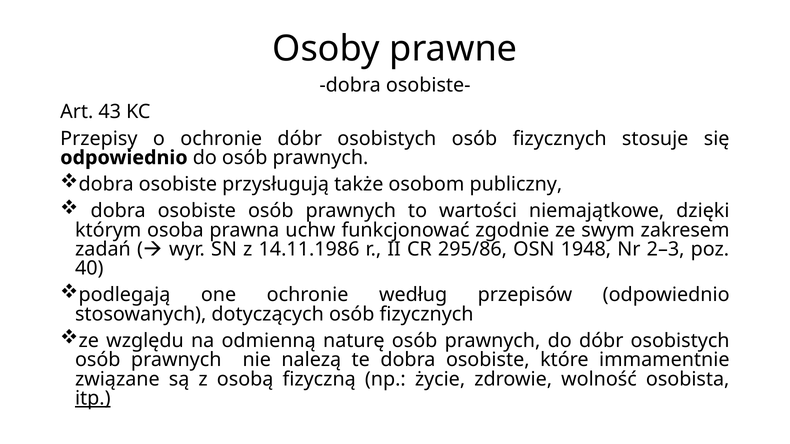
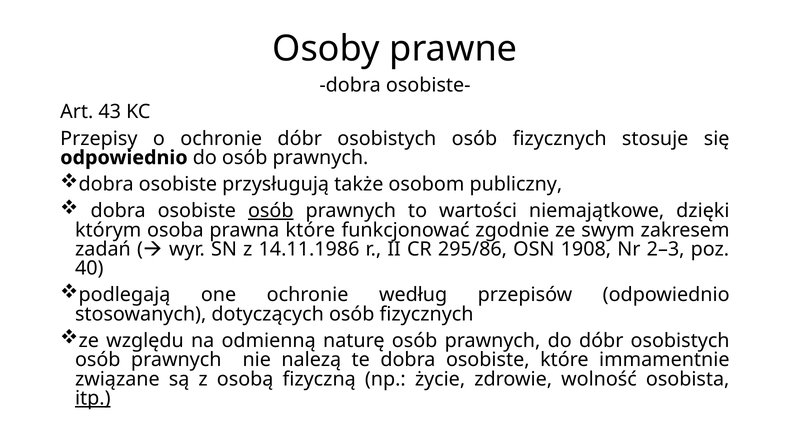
osób underline: none -> present (271, 211)
prawna uchw: uchw -> które (310, 230)
1948: 1948 -> 1908 (586, 249)
